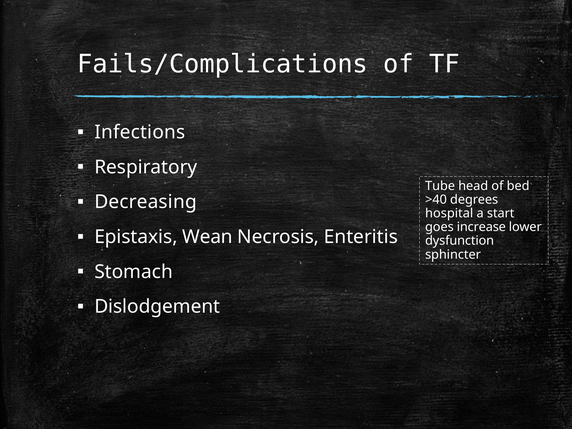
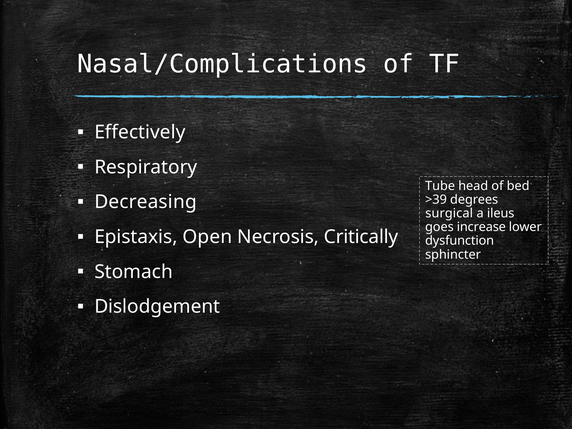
Fails/Complications: Fails/Complications -> Nasal/Complications (223, 64)
Infections: Infections -> Effectively (140, 132)
>40: >40 -> >39 (436, 200)
hospital: hospital -> surgical (449, 213)
start: start -> ileus (501, 213)
Wean: Wean -> Open (207, 237)
Enteritis: Enteritis -> Critically (361, 237)
